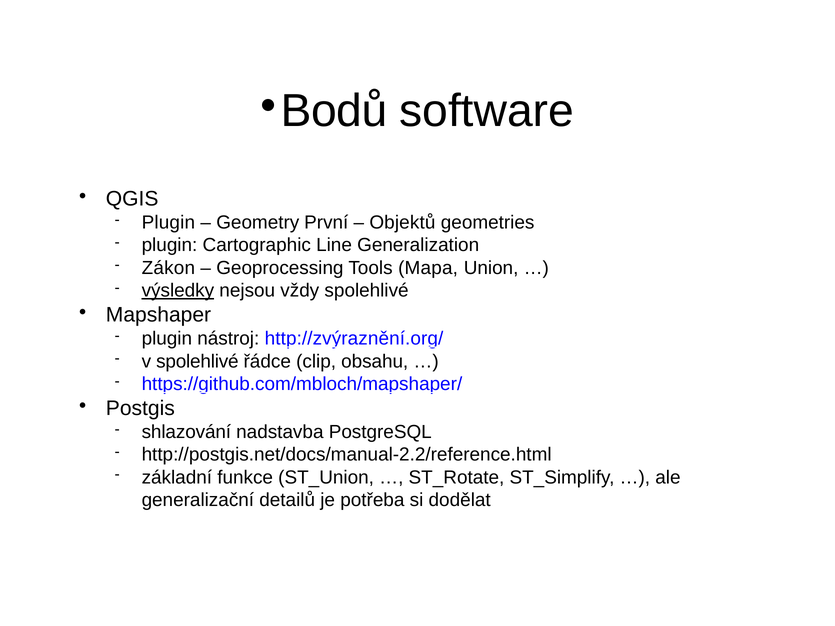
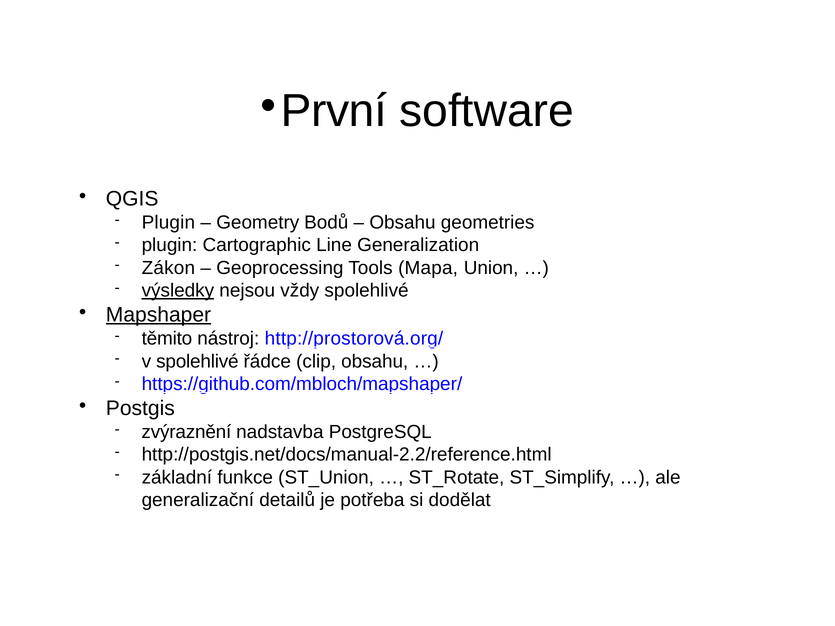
Bodů: Bodů -> První (334, 111)
První: První -> Bodů (326, 223)
Objektů: Objektů -> Obsahu (402, 223)
Mapshaper underline: none -> present (158, 315)
plugin: plugin -> těmito (167, 339)
http://zvýraznění.org/: http://zvýraznění.org/ -> http://prostorová.org/ (354, 339)
shlazování: shlazování -> zvýraznění (186, 432)
